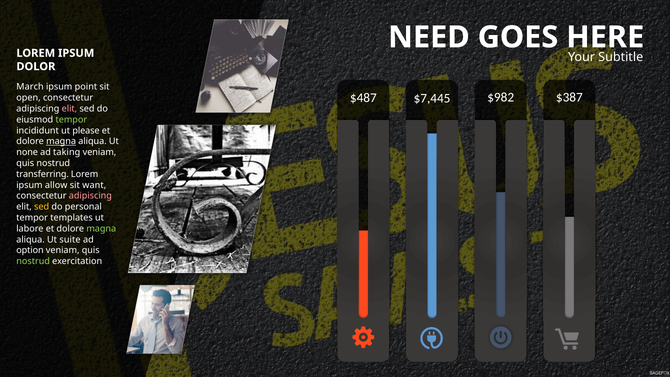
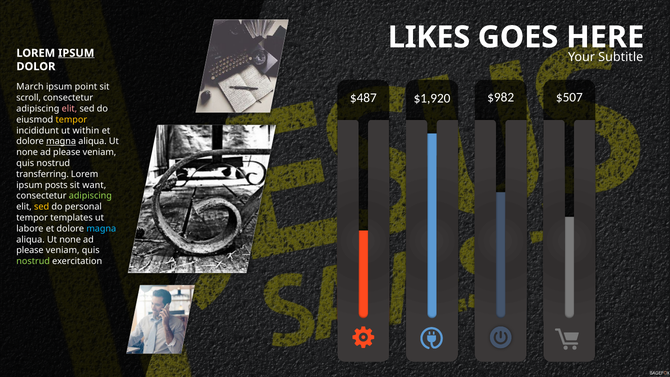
NEED: NEED -> LIKES (429, 37)
IPSUM underline: none -> present (76, 53)
$7,445: $7,445 -> $1,920 (432, 98)
$387: $387 -> $507 (569, 97)
open: open -> scroll (29, 98)
tempor colour: light green -> yellow (71, 120)
please: please -> within (86, 130)
taking: taking -> please (67, 152)
allow: allow -> posts (56, 185)
adipiscing colour: pink -> light green (90, 196)
magna colour: light green -> light blue (101, 229)
suite: suite -> none (70, 239)
option: option -> please (30, 250)
